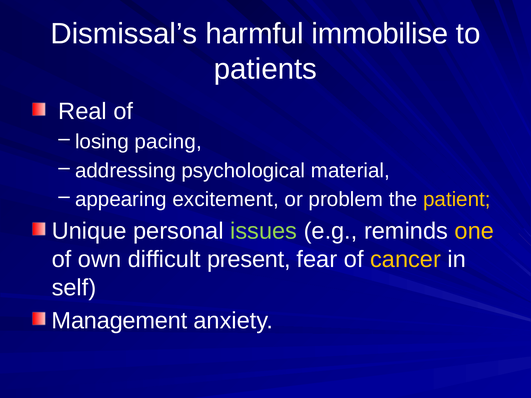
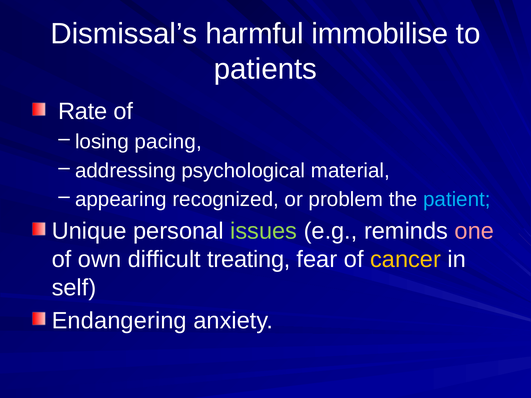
Real: Real -> Rate (83, 111)
excitement: excitement -> recognized (226, 200)
patient colour: yellow -> light blue (457, 200)
one colour: yellow -> pink (474, 231)
present: present -> treating (249, 259)
Management: Management -> Endangering (119, 321)
